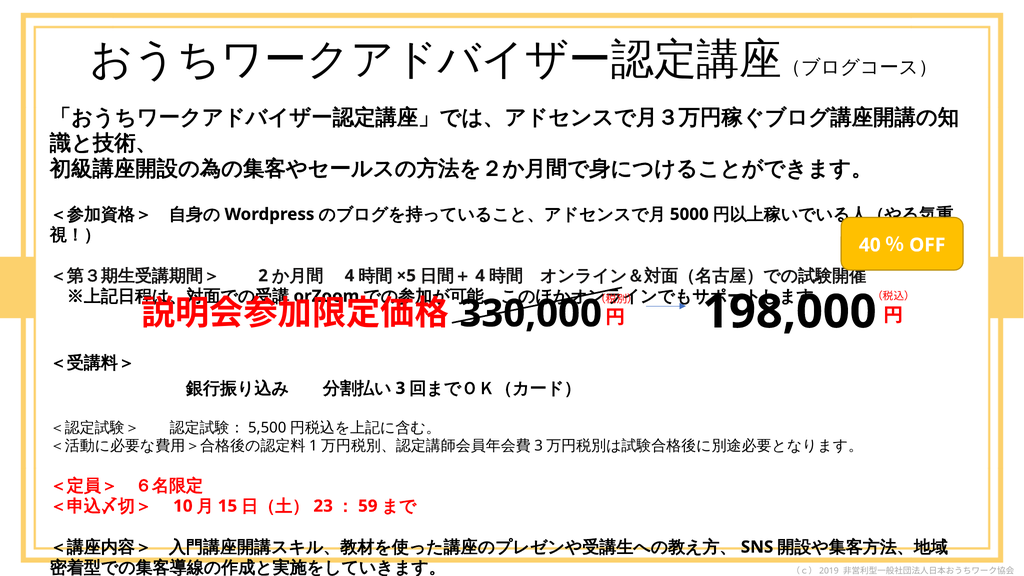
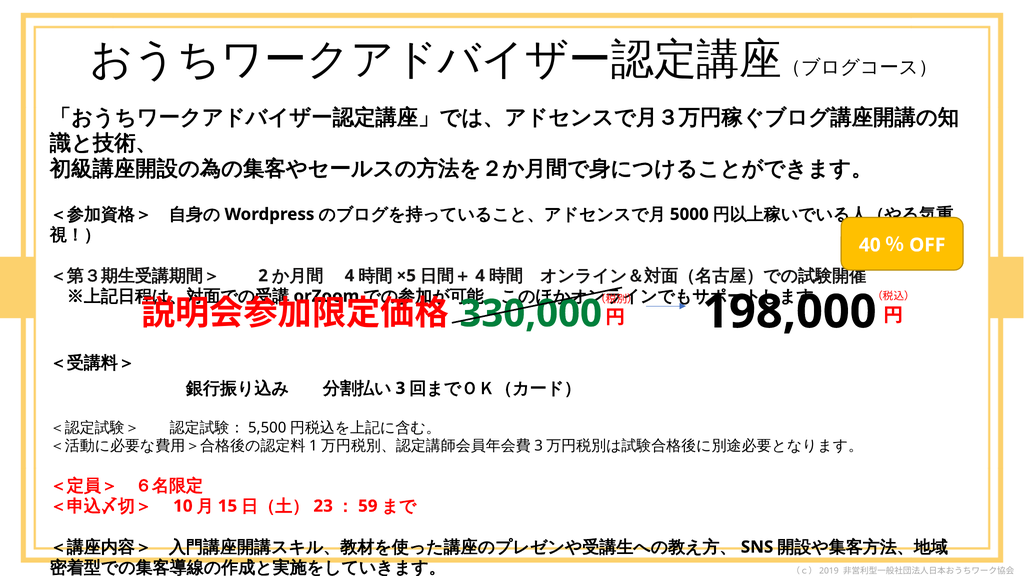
330,000 colour: black -> green (531, 314)
